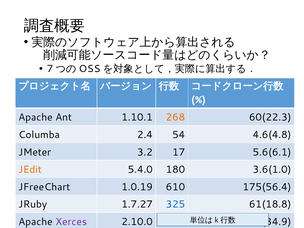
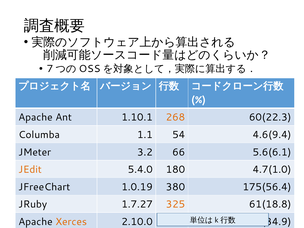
2.4: 2.4 -> 1.1 (145, 135)
4.6(4.8: 4.6(4.8 -> 4.6(9.4 (272, 135)
17: 17 -> 66 (179, 152)
3.6(1.0: 3.6(1.0 -> 4.7(1.0 (272, 170)
610: 610 -> 380 (175, 187)
325 colour: blue -> orange (175, 204)
Xerces colour: purple -> orange (71, 222)
